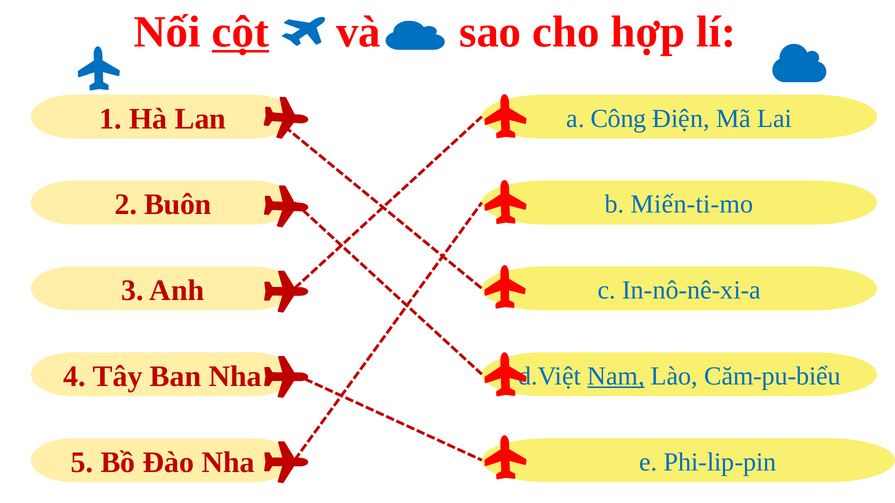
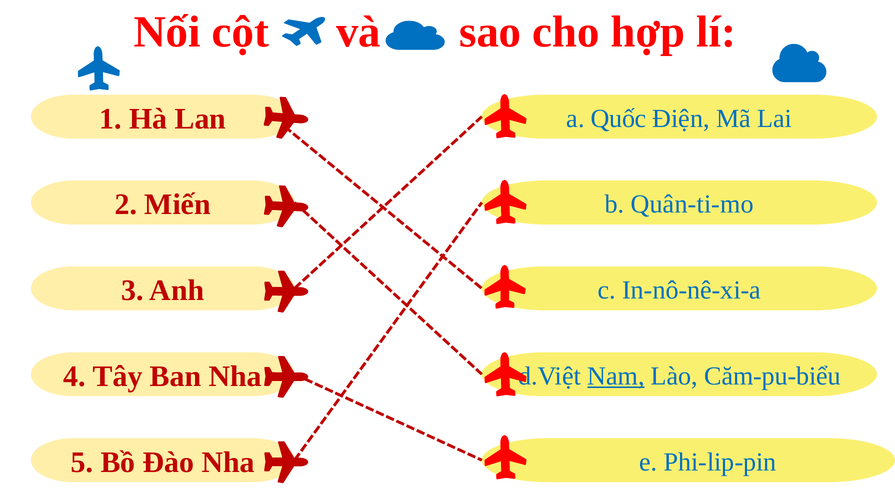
cột underline: present -> none (241, 32)
Công: Công -> Quốc (619, 119)
Buôn: Buôn -> Miến (178, 205)
Miến-ti-mo: Miến-ti-mo -> Quân-ti-mo (692, 204)
